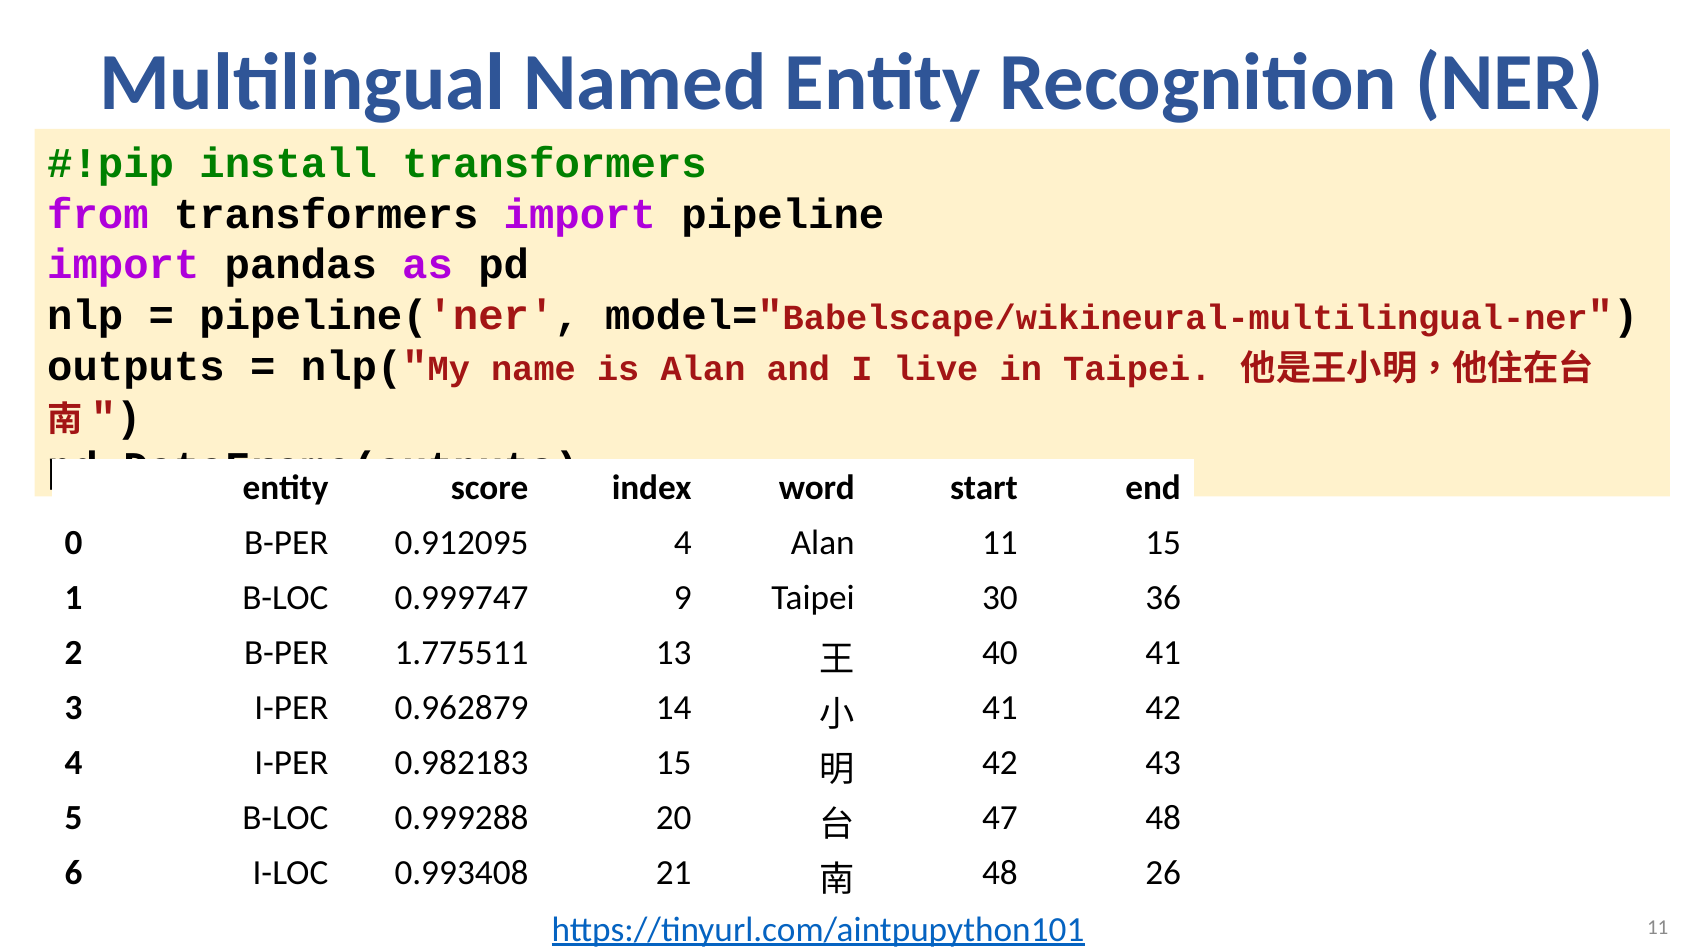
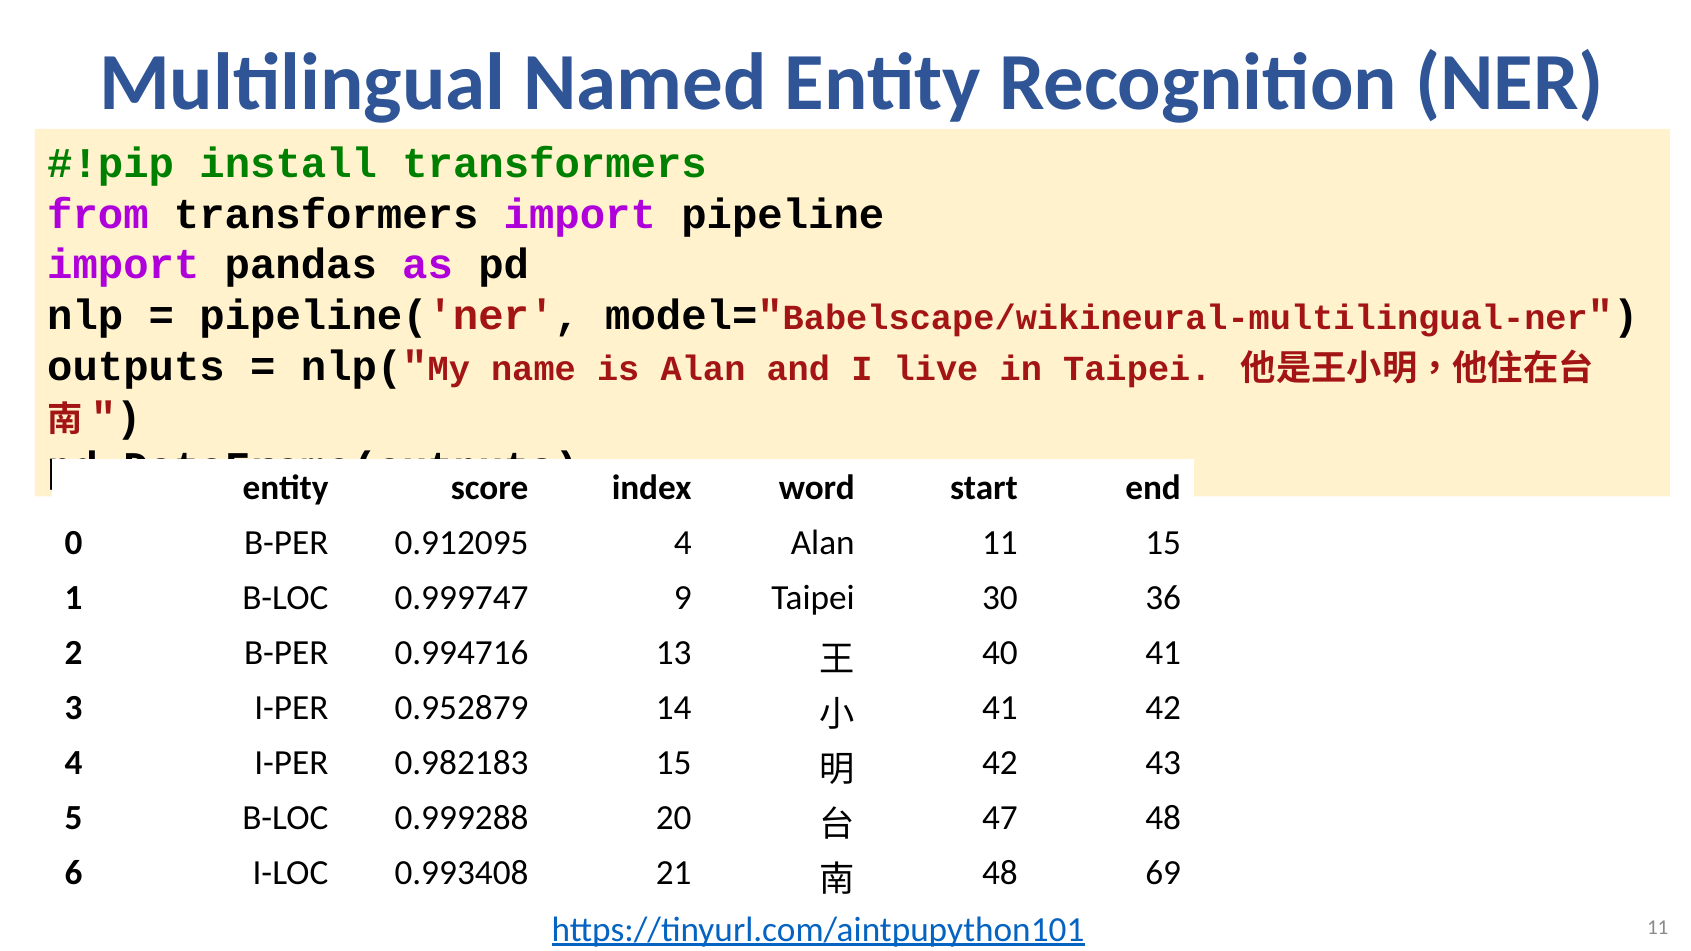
1.775511: 1.775511 -> 0.994716 (461, 653)
0.962879: 0.962879 -> 0.952879 (461, 708)
26: 26 -> 69 (1163, 873)
